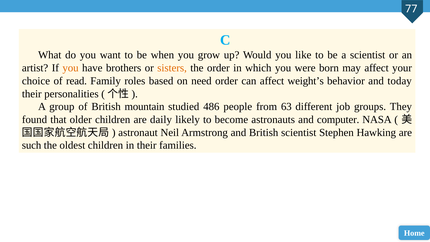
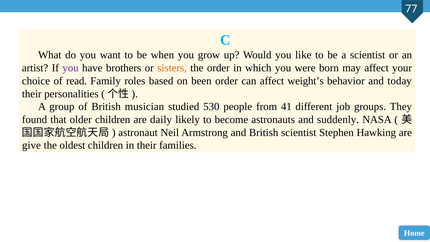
you colour: orange -> purple (71, 68)
need: need -> been (201, 81)
mountain: mountain -> musician (144, 107)
486: 486 -> 530 (211, 107)
63: 63 -> 41 (286, 107)
computer: computer -> suddenly (338, 120)
such: such -> give (31, 145)
